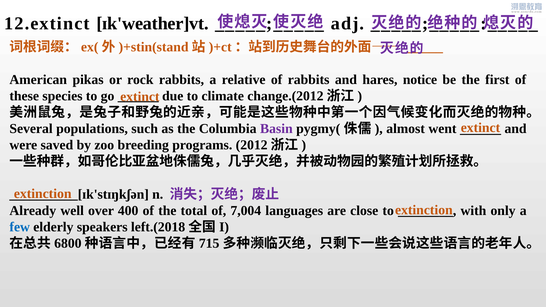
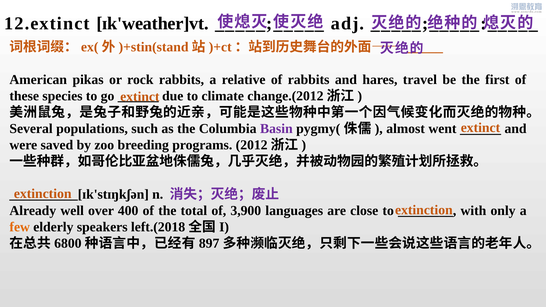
notice: notice -> travel (420, 80)
7,004: 7,004 -> 3,900 (246, 211)
few colour: blue -> orange (20, 227)
715: 715 -> 897 (209, 243)
